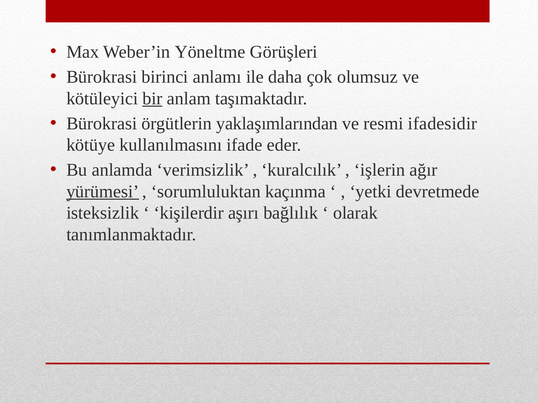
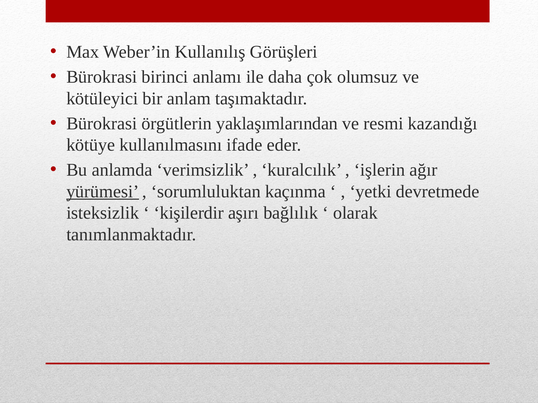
Yöneltme: Yöneltme -> Kullanılış (210, 52)
bir underline: present -> none (152, 99)
ifadesidir: ifadesidir -> kazandığı (443, 124)
